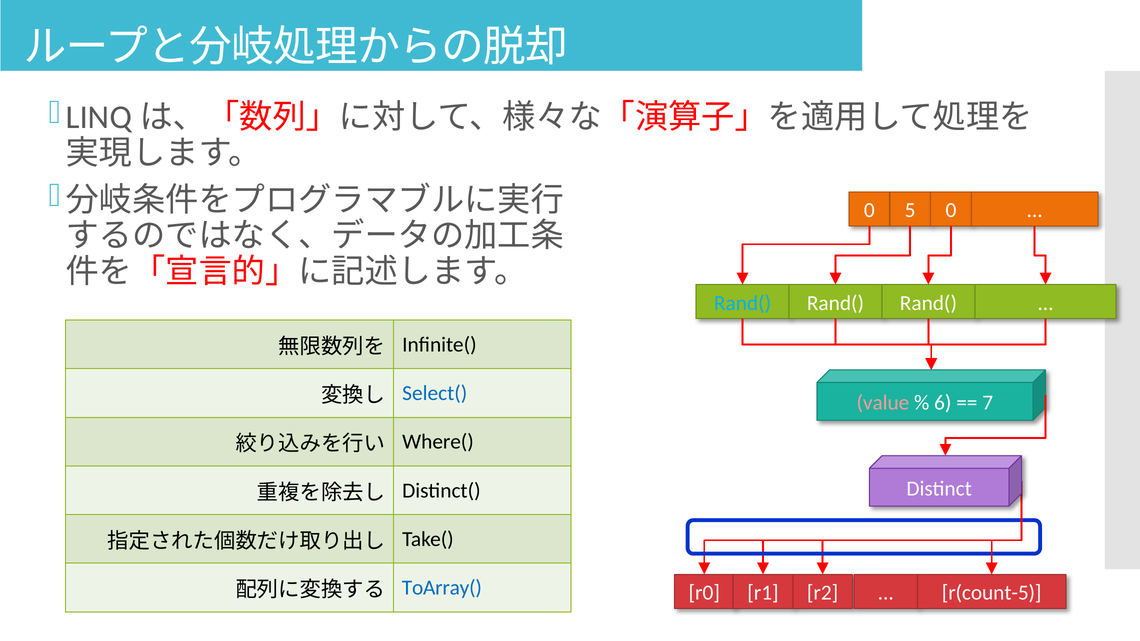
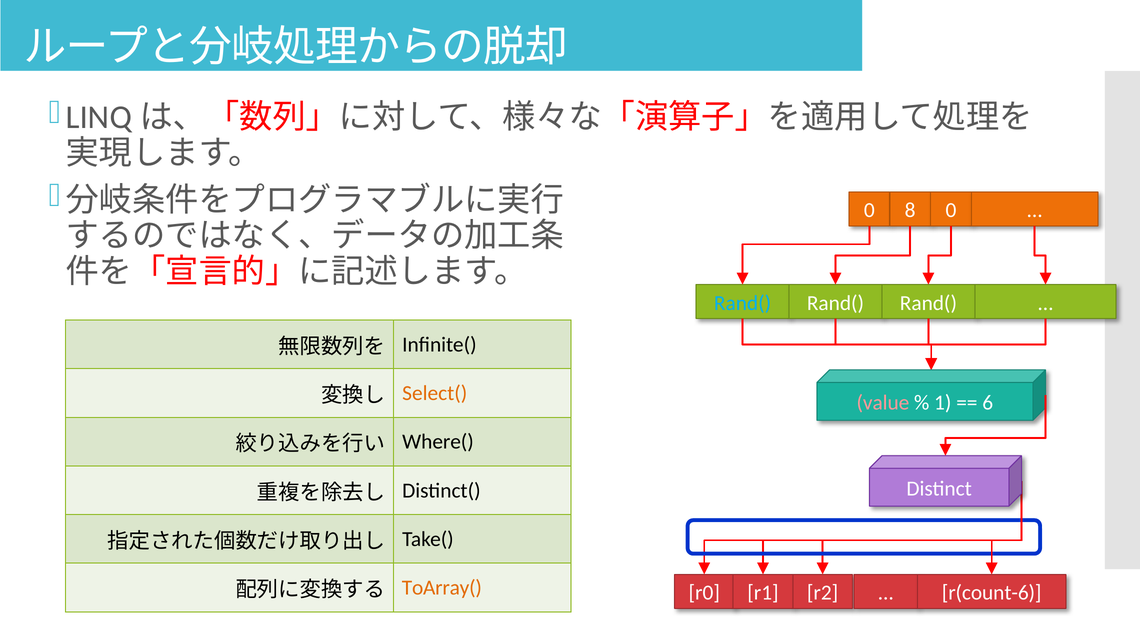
5: 5 -> 8 (910, 210)
Select( colour: blue -> orange (435, 393)
6: 6 -> 1 (943, 403)
7: 7 -> 6 (988, 403)
ToArray( colour: blue -> orange (442, 588)
r(count-5: r(count-5 -> r(count-6 (992, 593)
